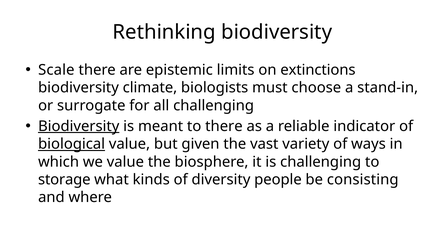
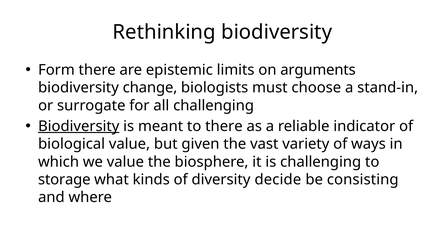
Scale: Scale -> Form (56, 70)
extinctions: extinctions -> arguments (318, 70)
climate: climate -> change (150, 88)
biological underline: present -> none (72, 144)
people: people -> decide (278, 180)
